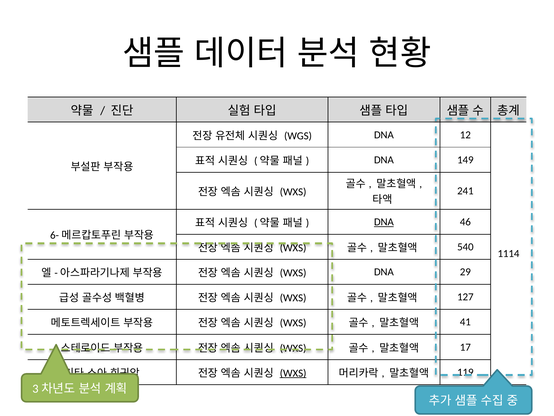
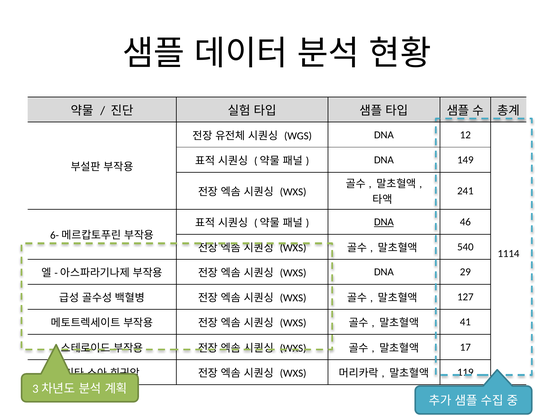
WXS underline: present -> none (293, 373)
